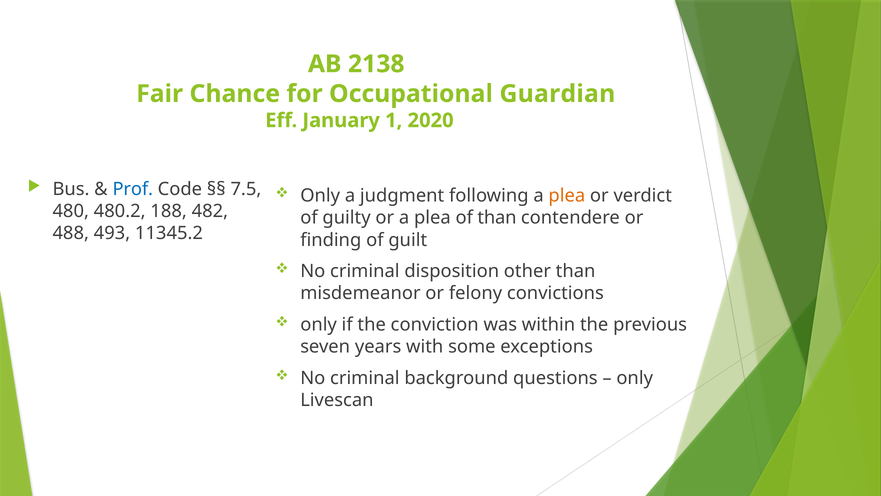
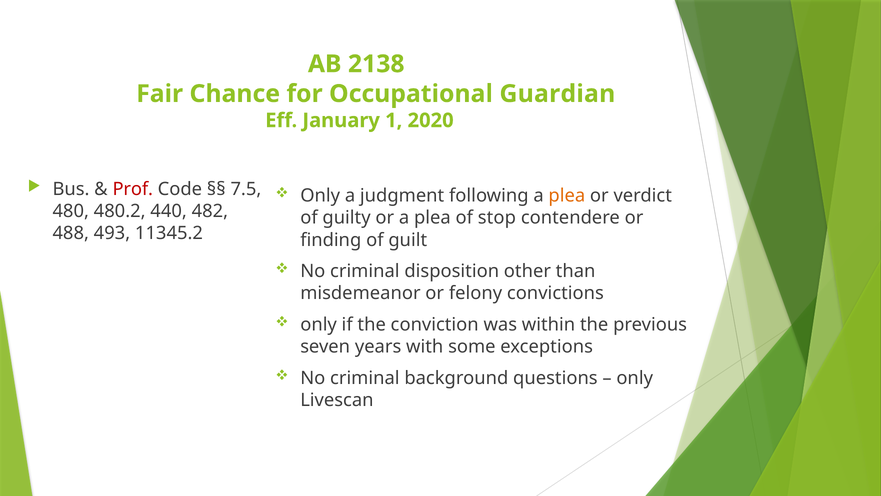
Prof colour: blue -> red (133, 189)
188: 188 -> 440 (169, 211)
of than: than -> stop (497, 218)
